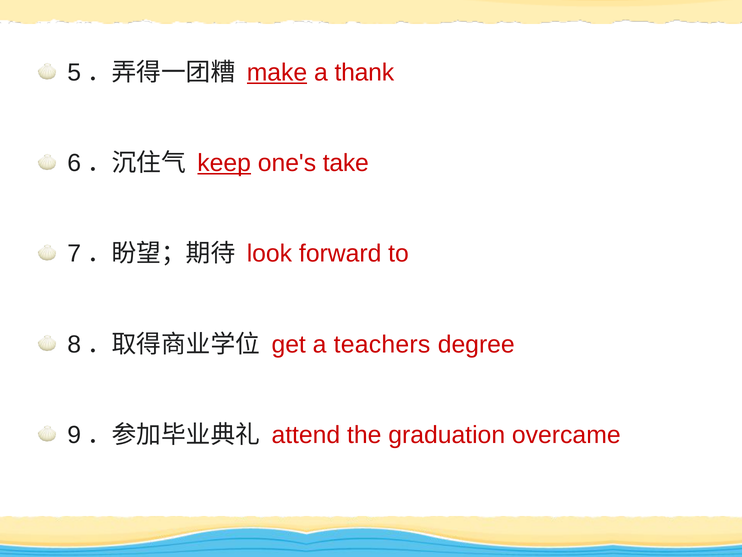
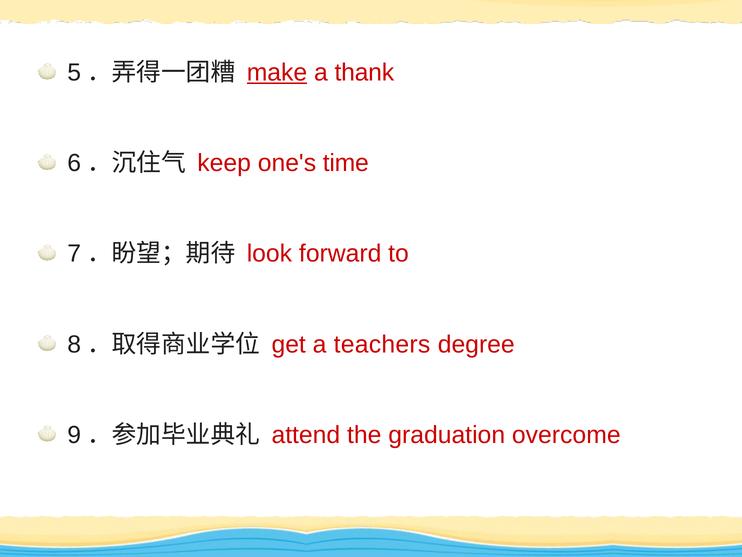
keep underline: present -> none (224, 163)
take: take -> time (346, 163)
overcame: overcame -> overcome (566, 435)
